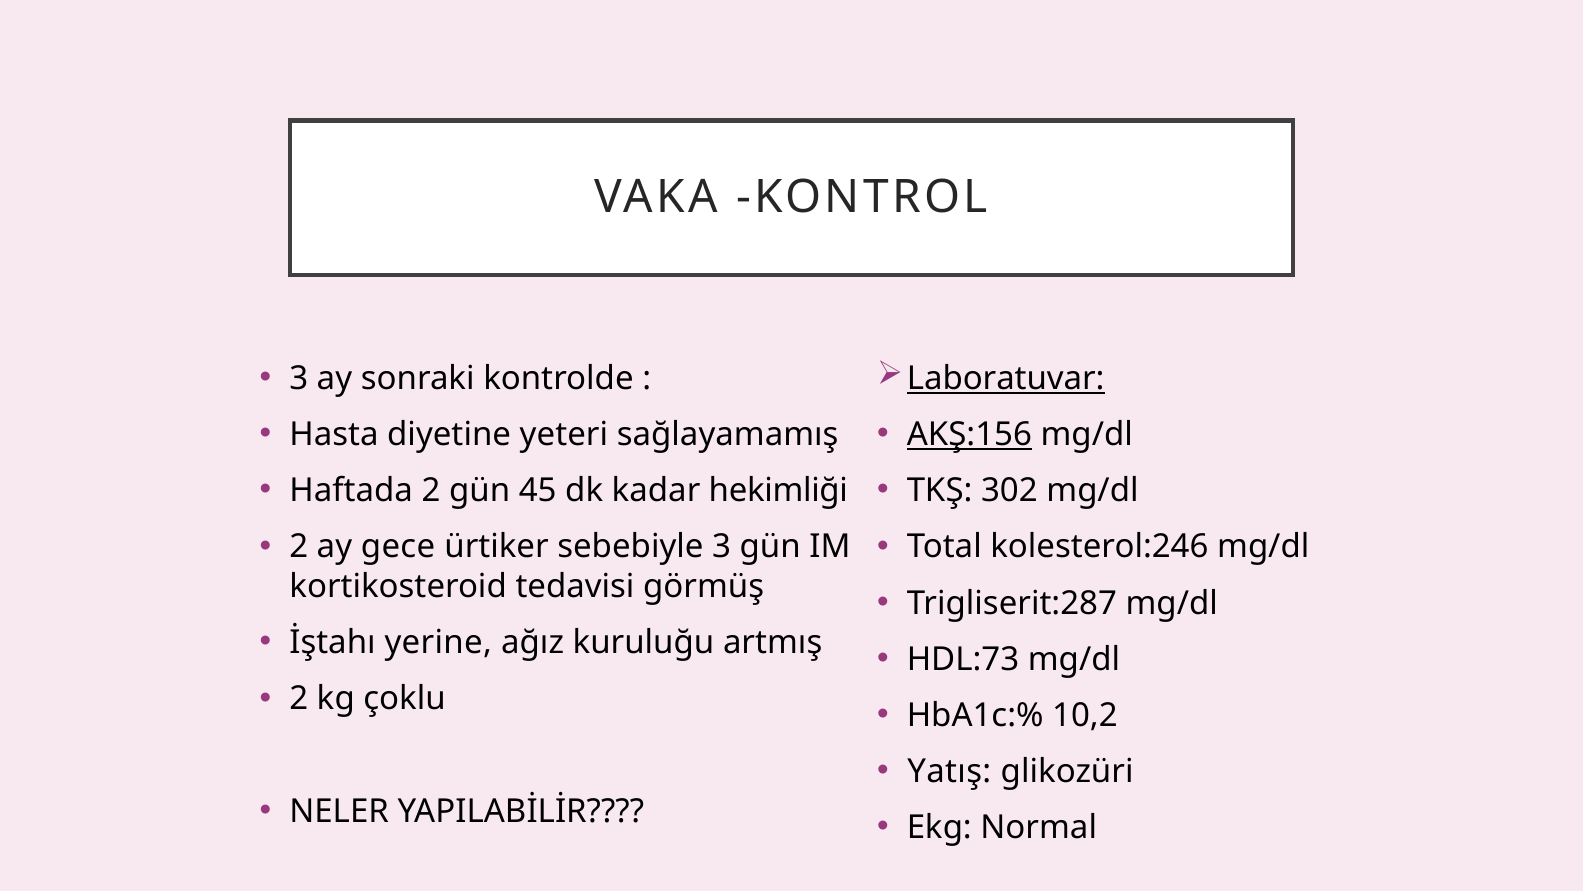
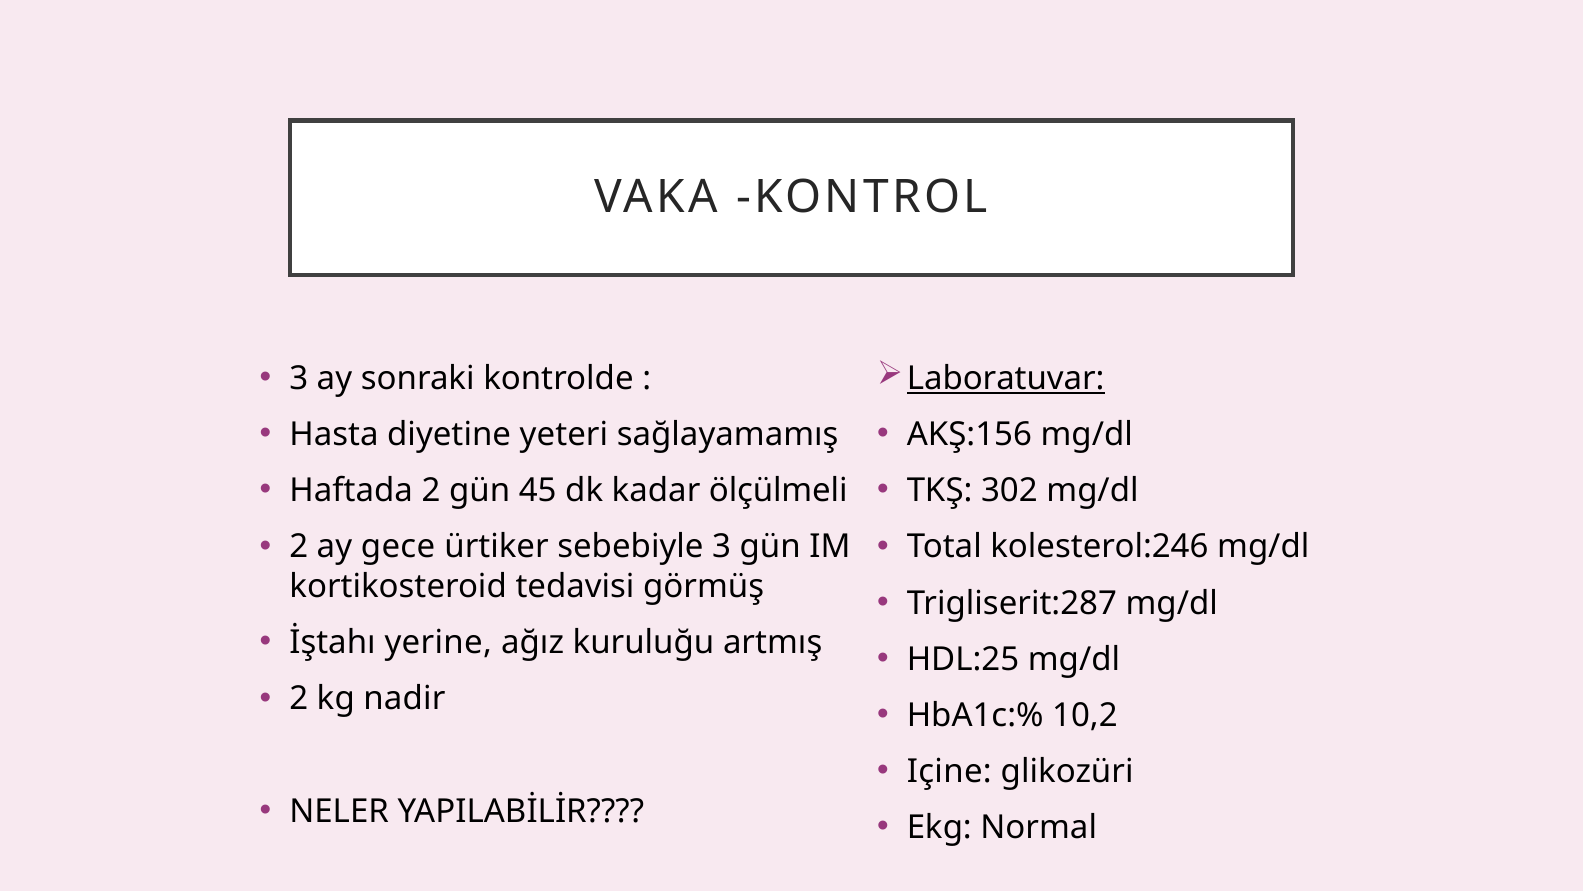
AKŞ:156 underline: present -> none (969, 434)
hekimliği: hekimliği -> ölçülmeli (778, 491)
HDL:73: HDL:73 -> HDL:25 (963, 659)
çoklu: çoklu -> nadir (404, 699)
Yatış: Yatış -> Içine (949, 771)
